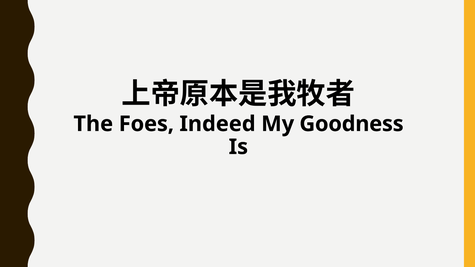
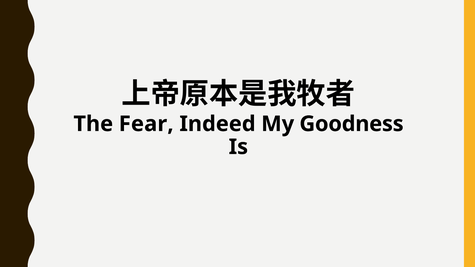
Foes: Foes -> Fear (146, 124)
